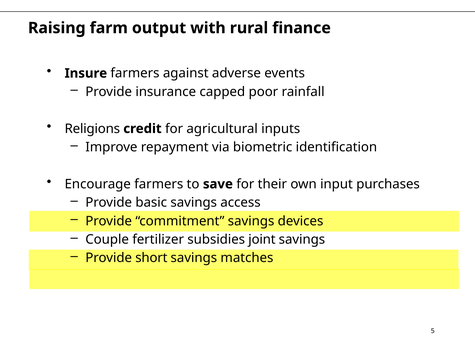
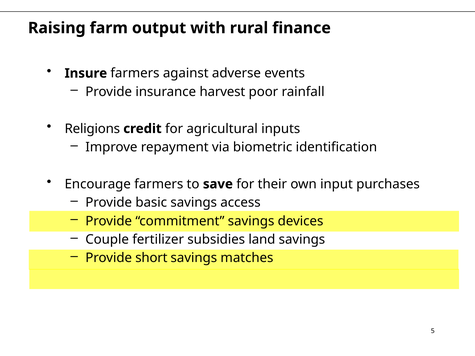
capped: capped -> harvest (222, 92)
joint: joint -> land (262, 240)
